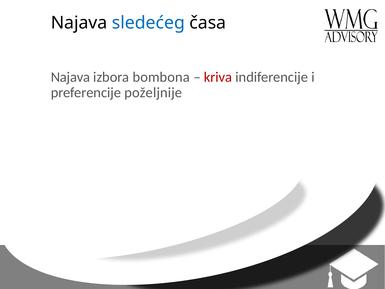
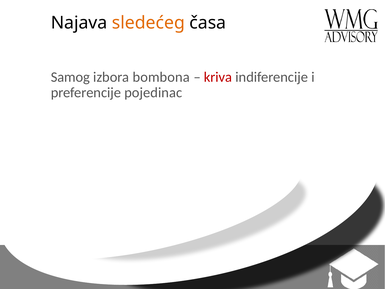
sledećeg colour: blue -> orange (148, 23)
Najava: Najava -> Samog (70, 77)
poželjnije: poželjnije -> pojedinac (153, 93)
